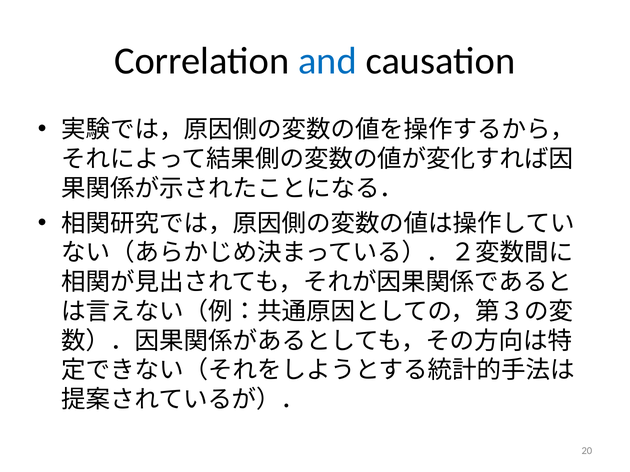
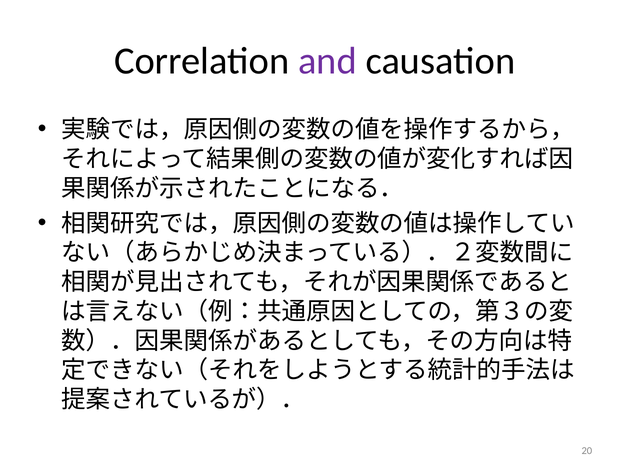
and colour: blue -> purple (327, 61)
